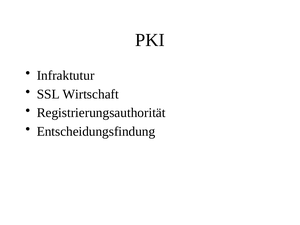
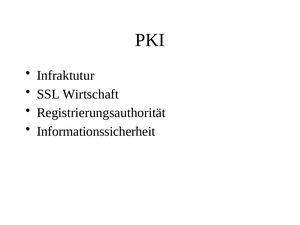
Entscheidungsfindung: Entscheidungsfindung -> Informationssicherheit (96, 131)
